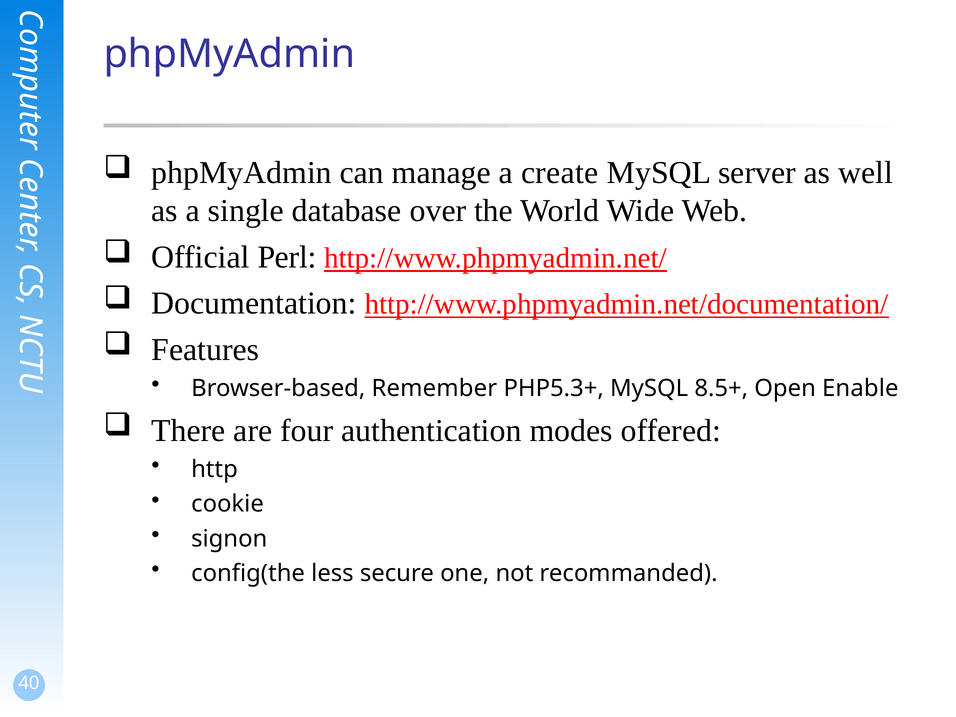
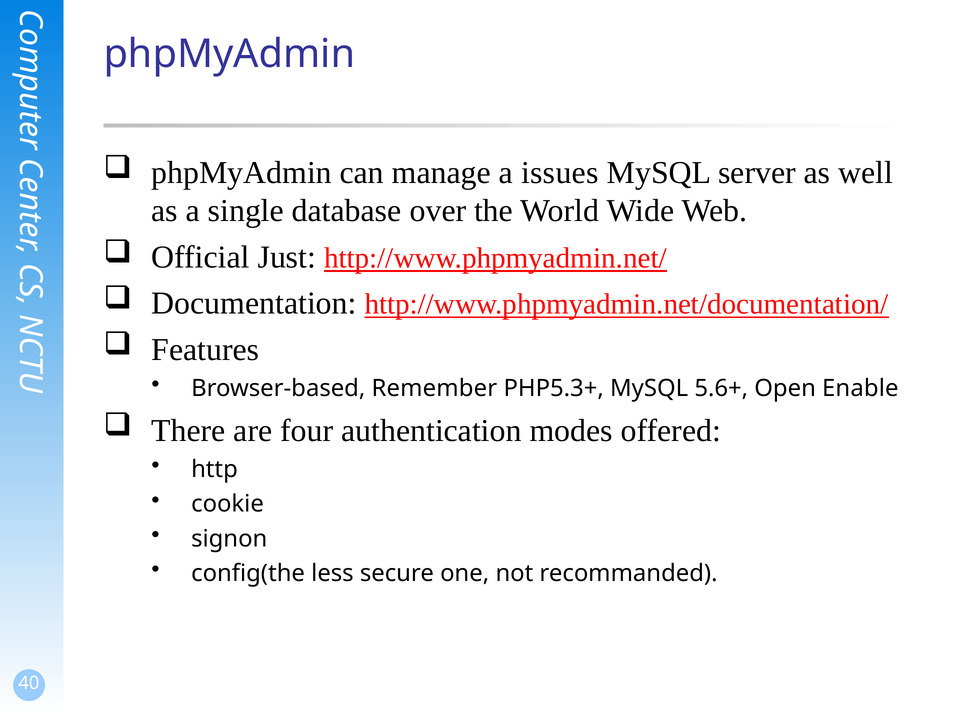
create: create -> issues (560, 173)
Perl: Perl -> Just (287, 257)
8.5+: 8.5+ -> 5.6+ (721, 389)
